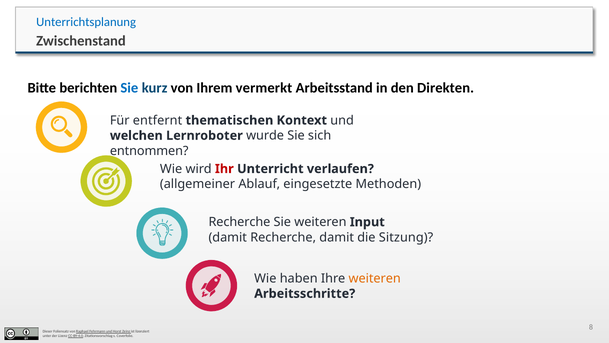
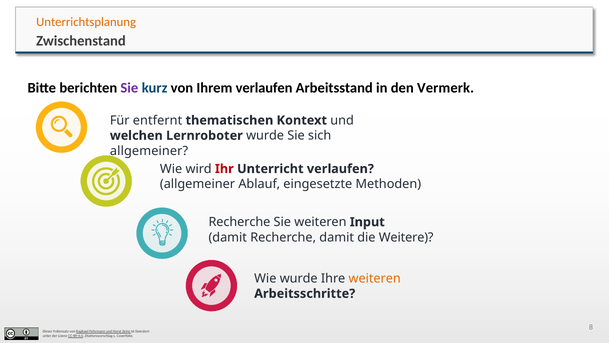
Unterrichtsplanung colour: blue -> orange (86, 22)
Sie colour: blue -> purple (129, 88)
Ihrem vermerkt: vermerkt -> verlaufen (264, 88)
Direkten: Direkten -> Vermerk (446, 88)
entnommen: entnommen -> allgemeiner (149, 151)
Sitzung: Sitzung -> Weitere (406, 237)
Wie haben: haben -> wurde (299, 278)
